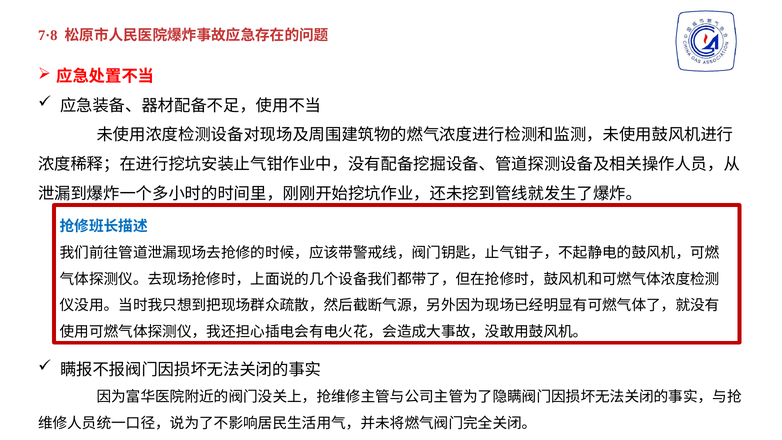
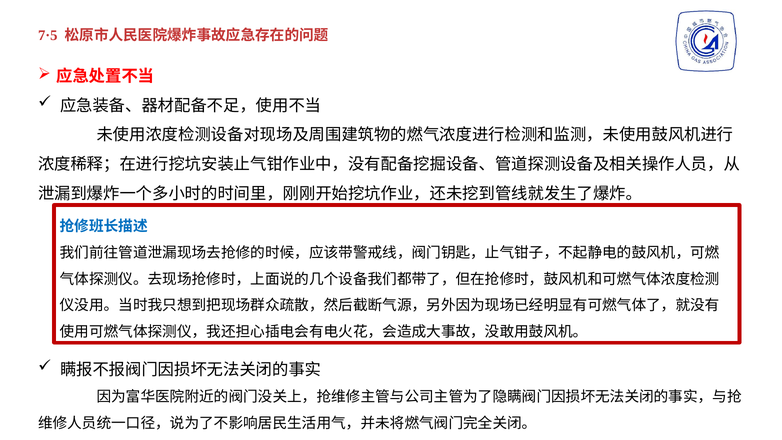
7·8: 7·8 -> 7·5 (48, 35)
